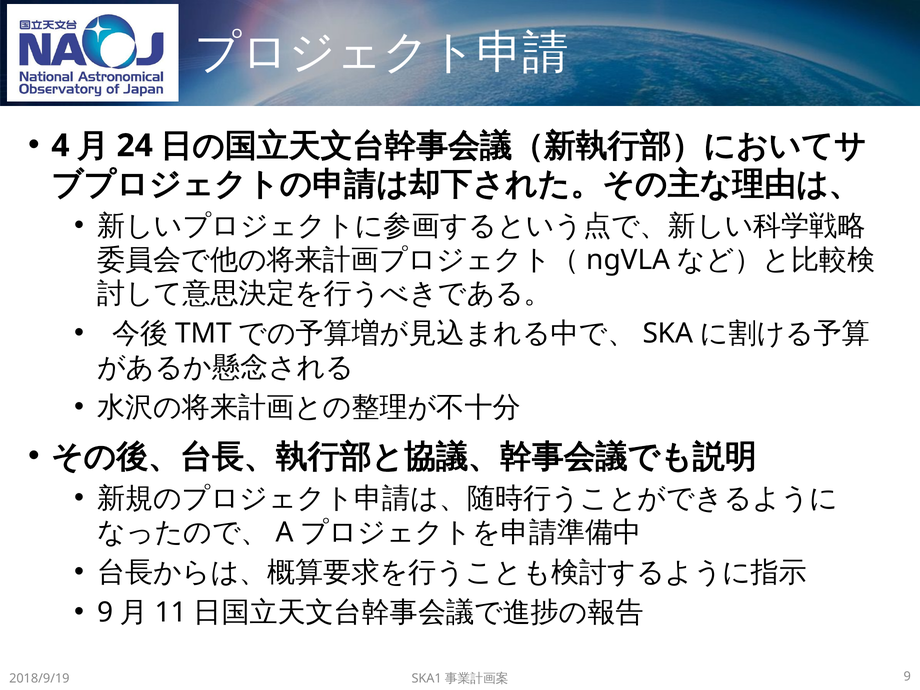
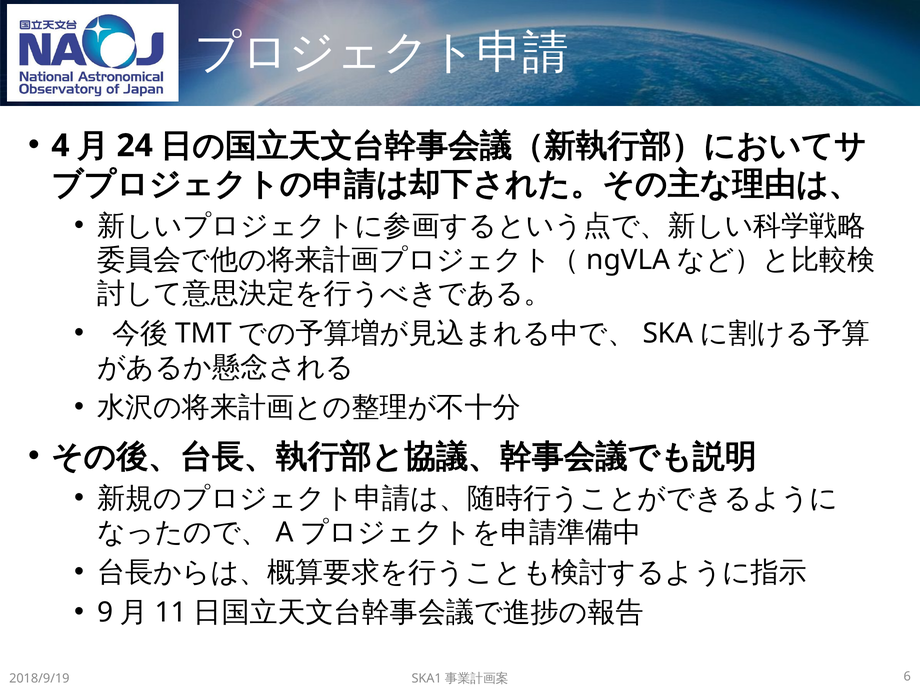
9: 9 -> 6 (907, 677)
